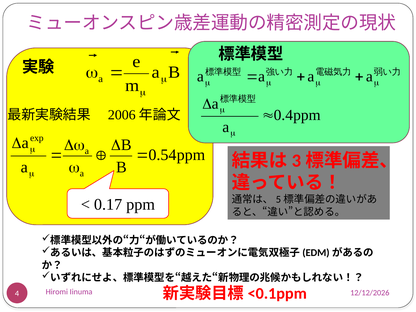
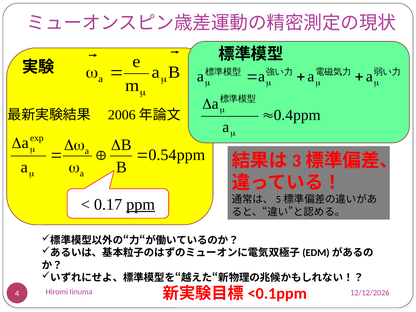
ppm underline: none -> present (141, 205)
